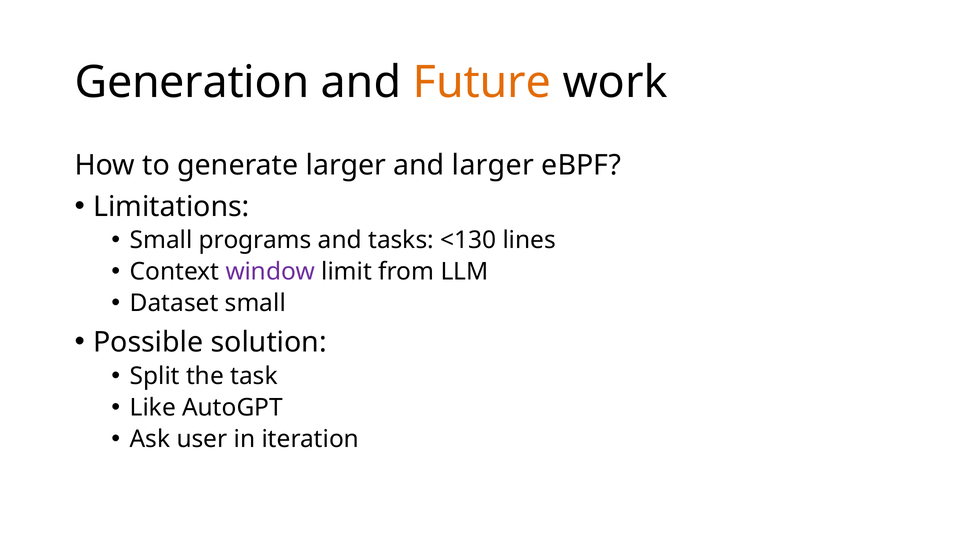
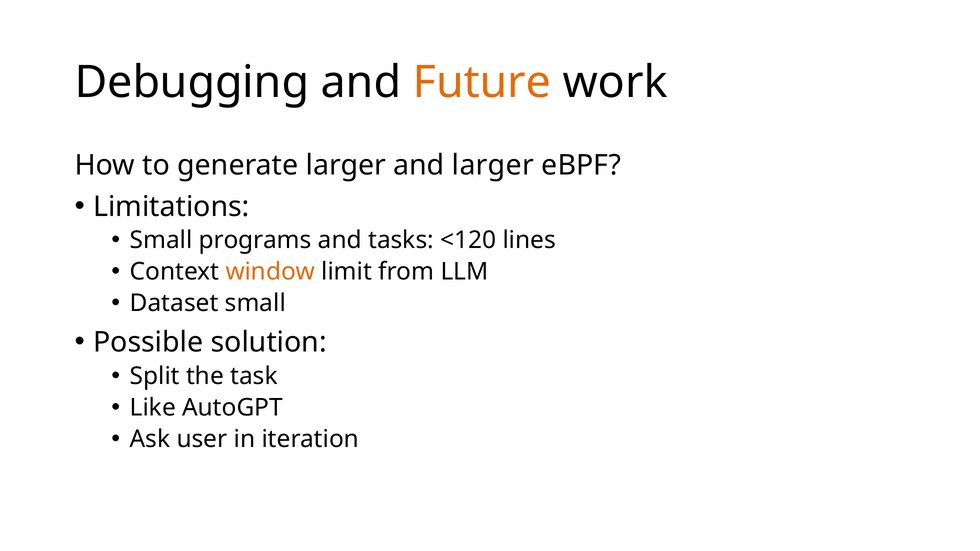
Generation: Generation -> Debugging (192, 82)
<130: <130 -> <120 (468, 240)
window colour: purple -> orange (270, 272)
